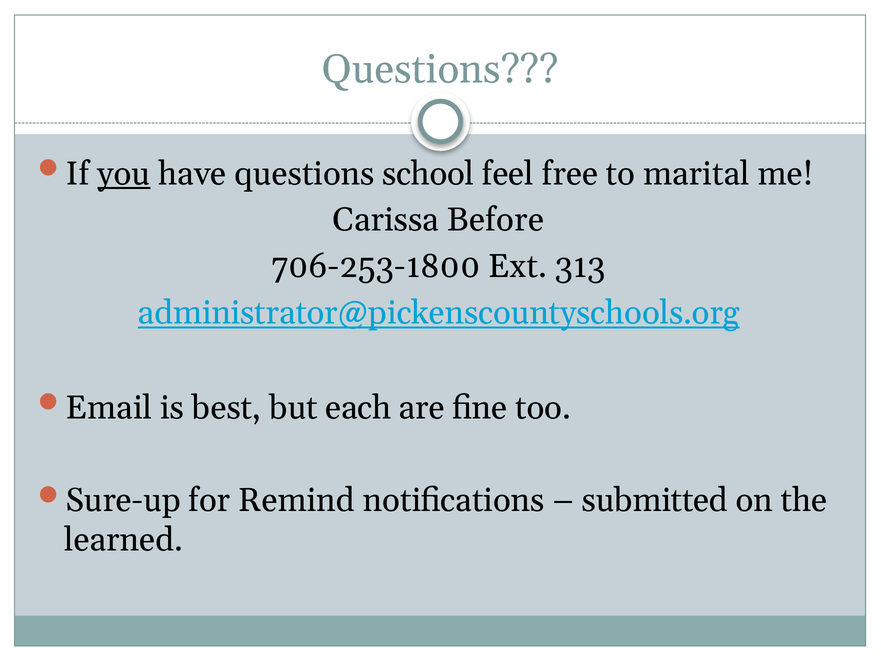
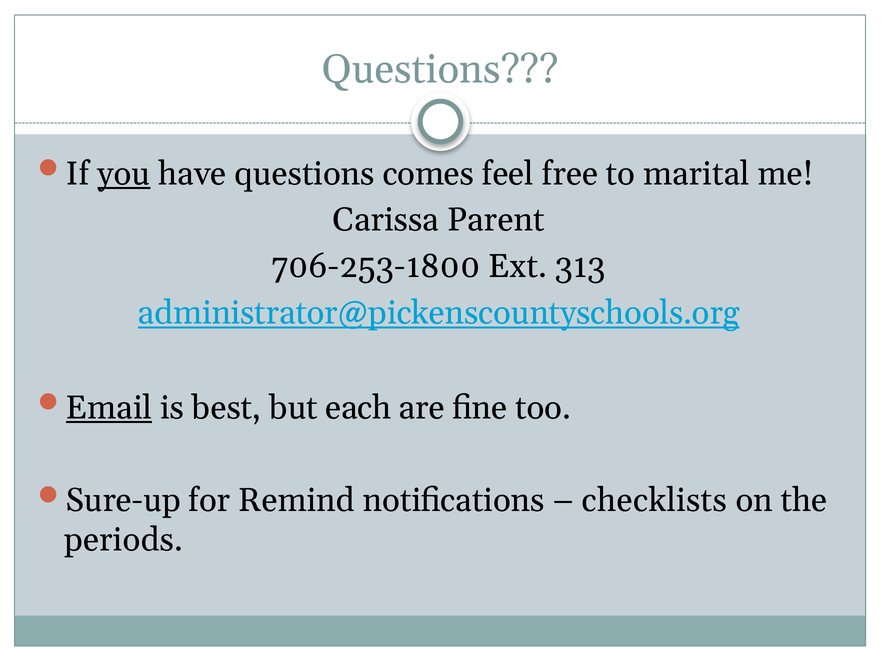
school: school -> comes (428, 174)
Before: Before -> Parent (496, 220)
Email underline: none -> present (109, 407)
submitted: submitted -> checklists (654, 500)
learned: learned -> periods (124, 540)
